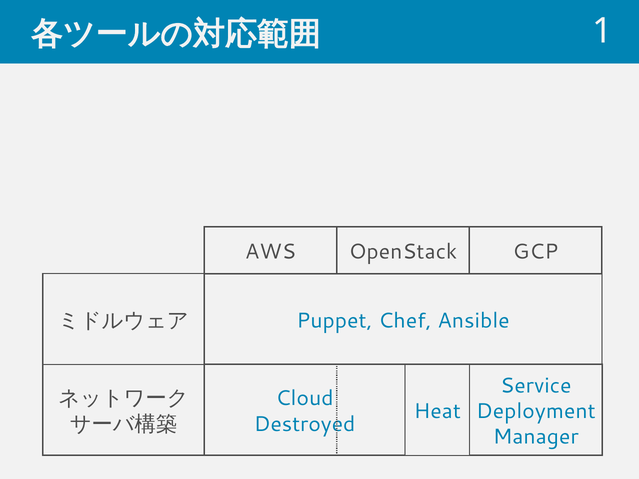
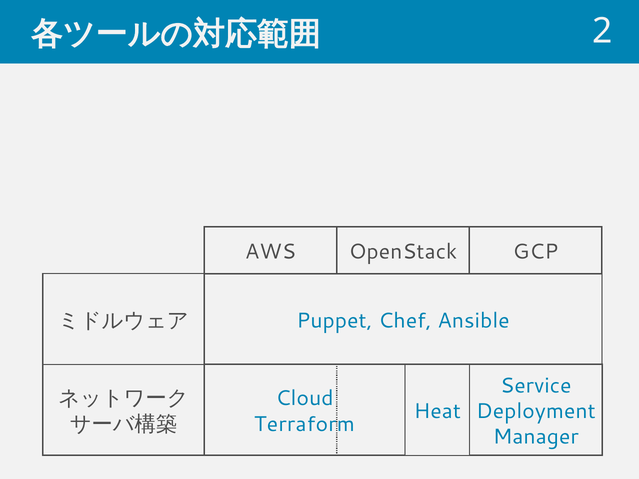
1: 1 -> 2 (603, 31)
Destroyed: Destroyed -> Terraform (304, 424)
